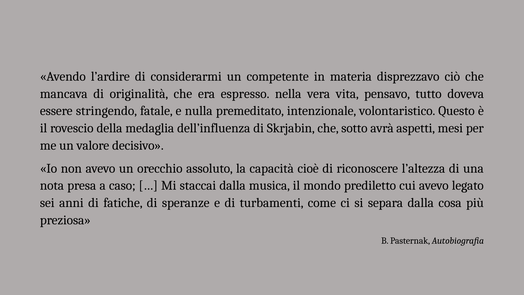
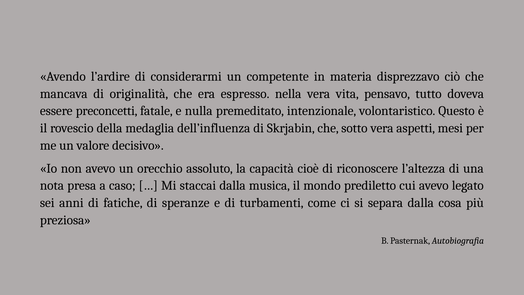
stringendo: stringendo -> preconcetti (107, 111)
sotto avrà: avrà -> vera (382, 128)
